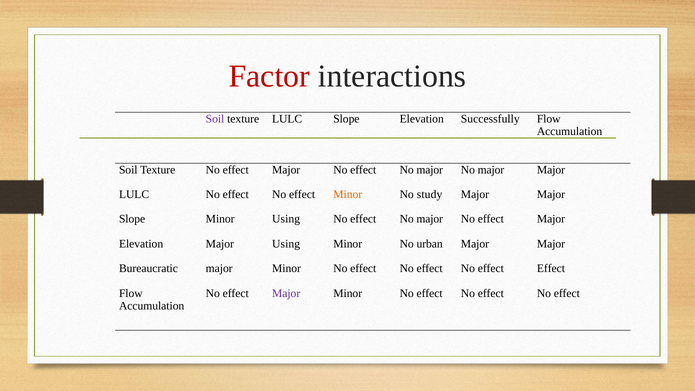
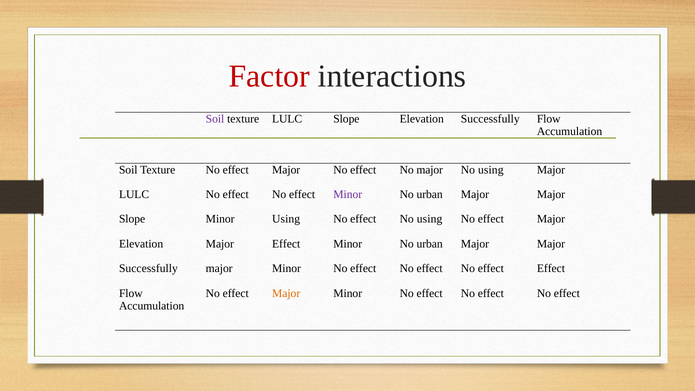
major: major -> using (491, 170)
Minor colour: orange -> purple (348, 194)
study: study -> urban (430, 194)
major: major -> using (430, 219)
Major Using: Using -> Effect (286, 244)
Bureaucratic: Bureaucratic -> Successfully (148, 268)
Major colour: purple -> orange (286, 293)
